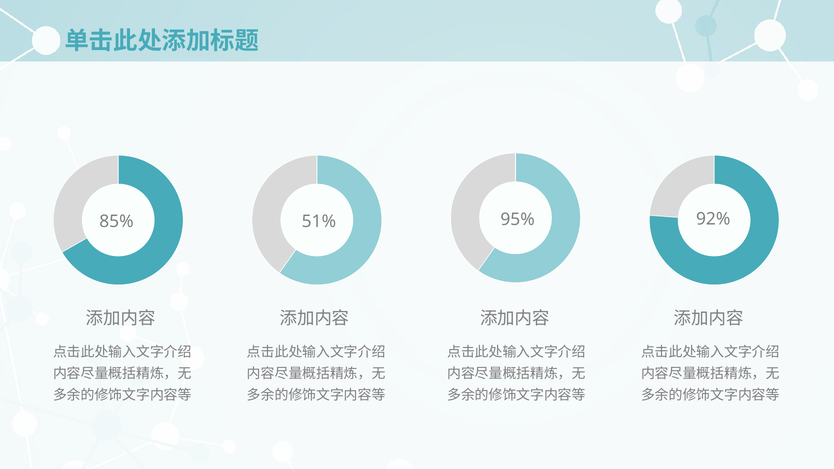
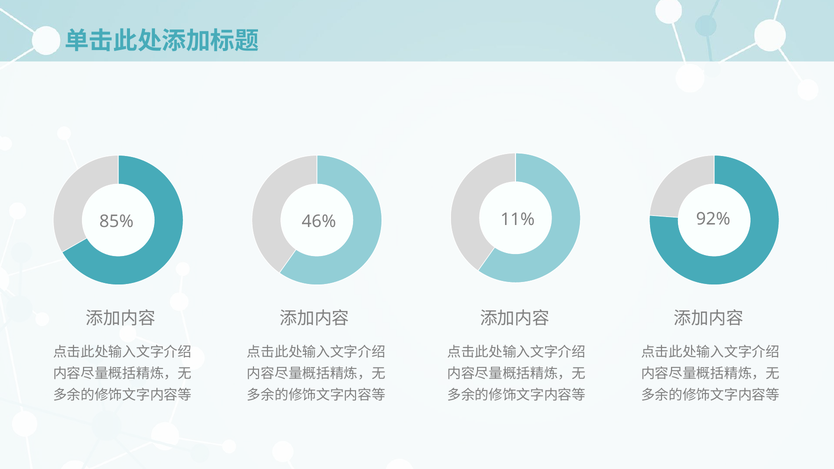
95%: 95% -> 11% (518, 219)
51%: 51% -> 46% (319, 222)
